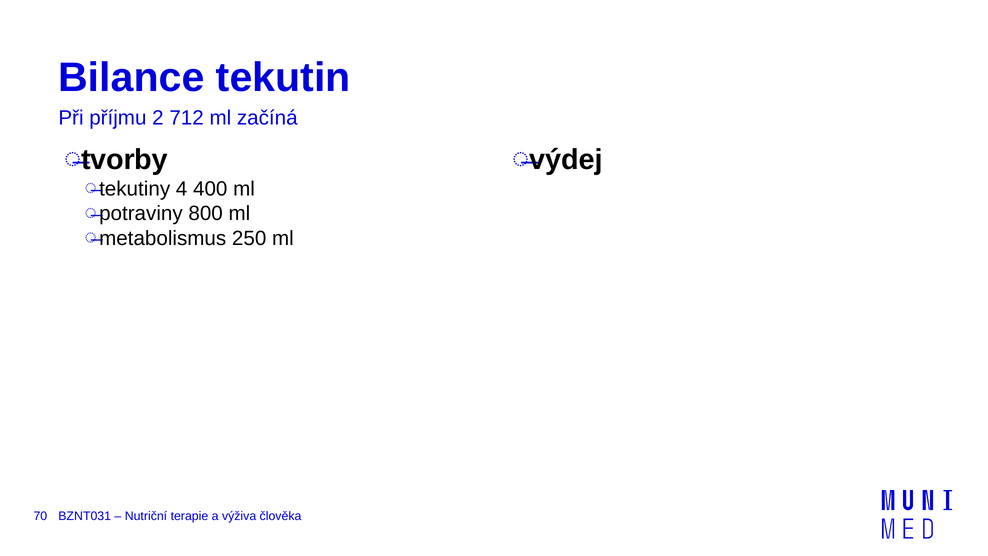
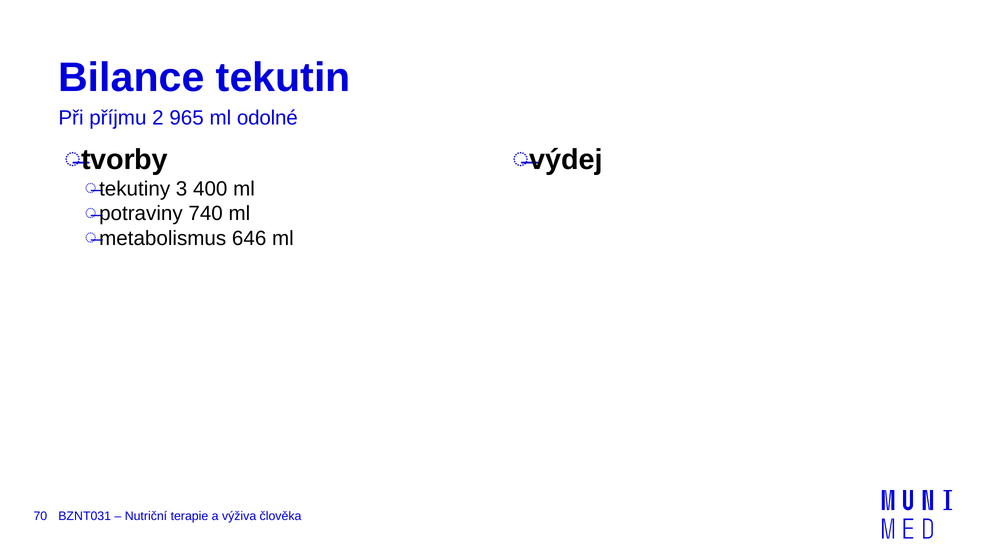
712: 712 -> 965 (187, 118)
začíná: začíná -> odolné (267, 118)
4: 4 -> 3 (182, 189)
800: 800 -> 740 (206, 213)
250: 250 -> 646 (249, 238)
